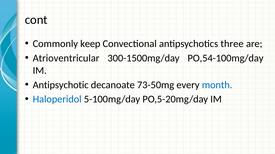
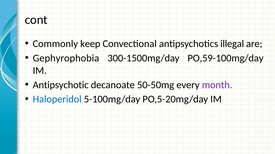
three: three -> illegal (232, 44)
Atrioventricular: Atrioventricular -> Gephyrophobia (66, 58)
PO,54-100mg/day: PO,54-100mg/day -> PO,59-100mg/day (226, 58)
73-50mg: 73-50mg -> 50-50mg (156, 85)
month colour: blue -> purple (217, 85)
